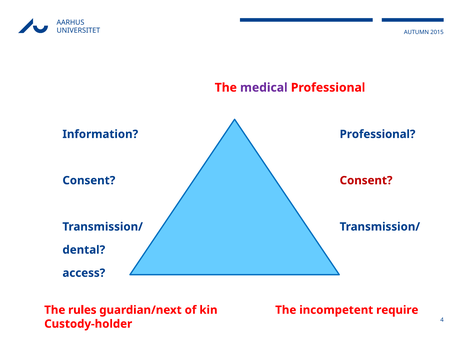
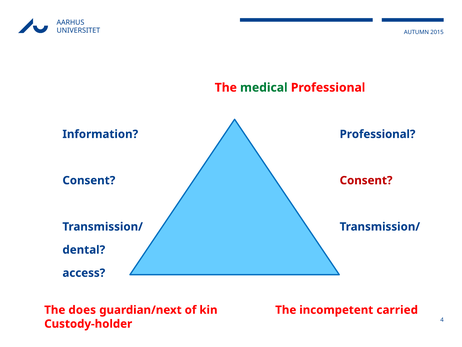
medical colour: purple -> green (264, 87)
rules: rules -> does (82, 310)
require: require -> carried (397, 310)
